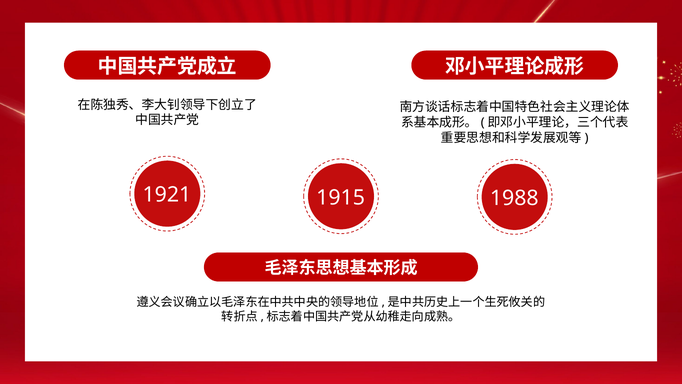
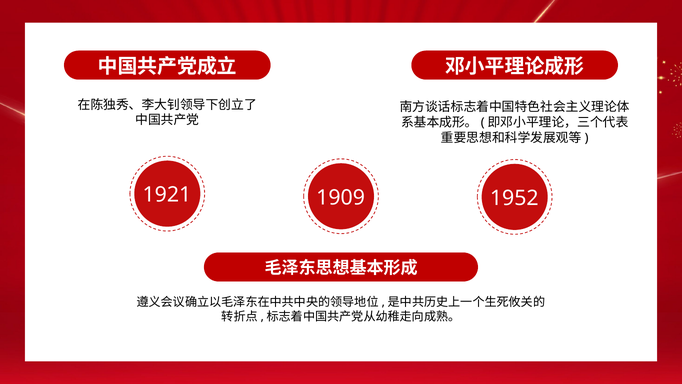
1915: 1915 -> 1909 (341, 197)
1988: 1988 -> 1952 (514, 198)
